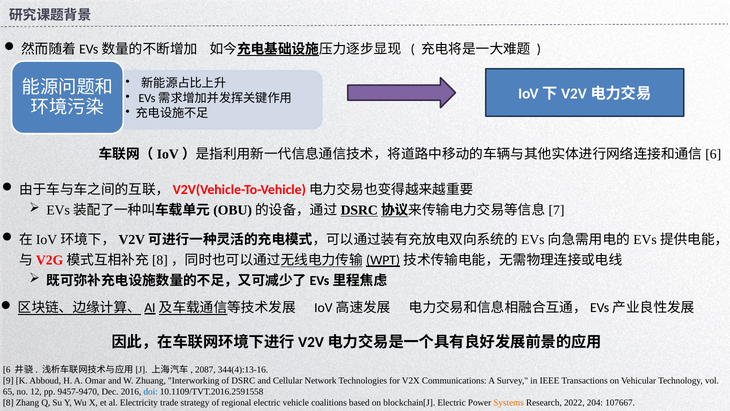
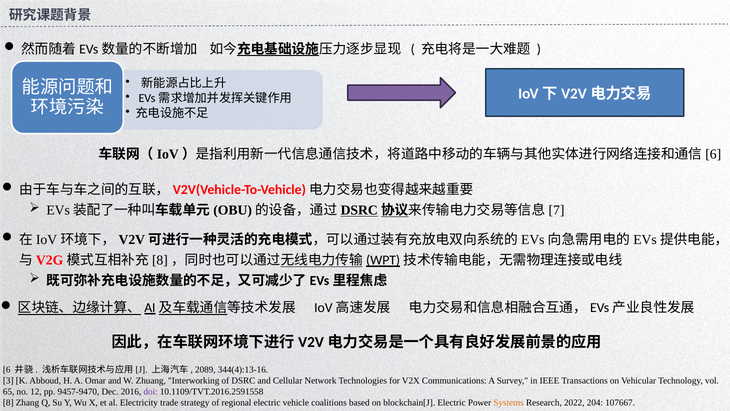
2087: 2087 -> 2089 (205, 369)
9: 9 -> 3 (8, 380)
doi colour: blue -> purple (151, 391)
